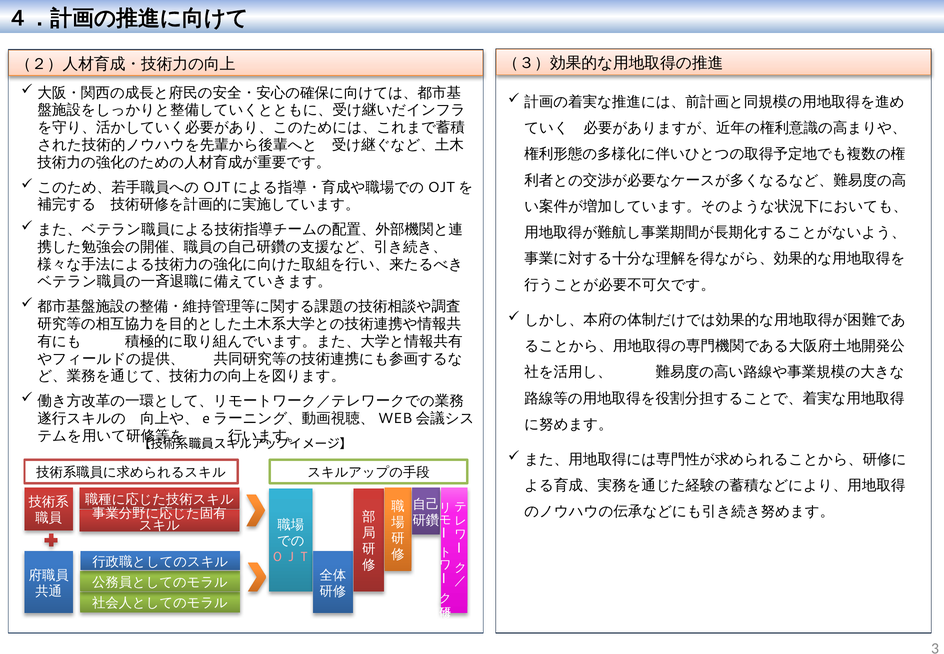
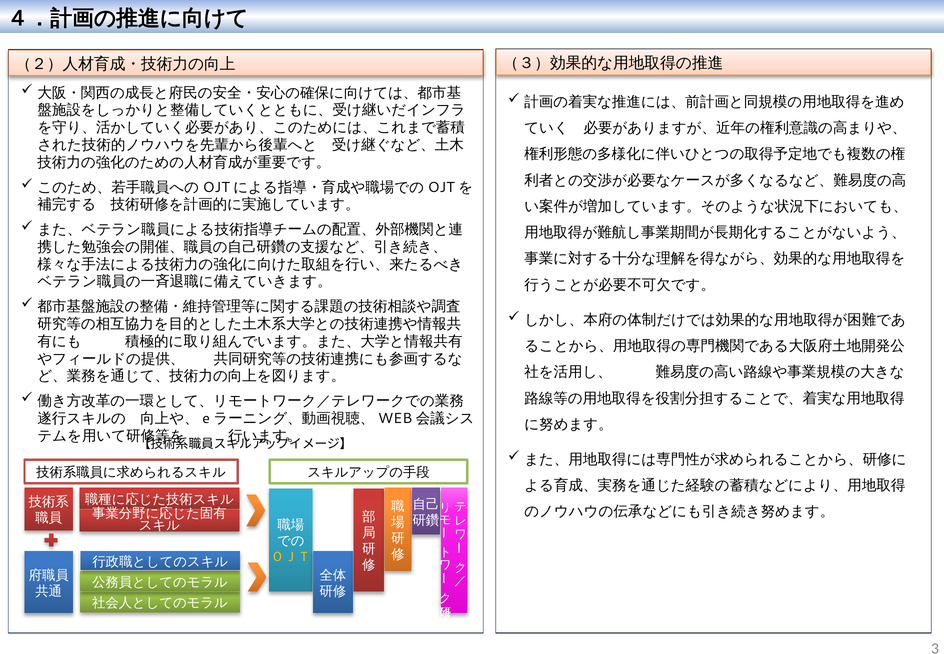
ＯＪＴ colour: pink -> yellow (291, 557)
